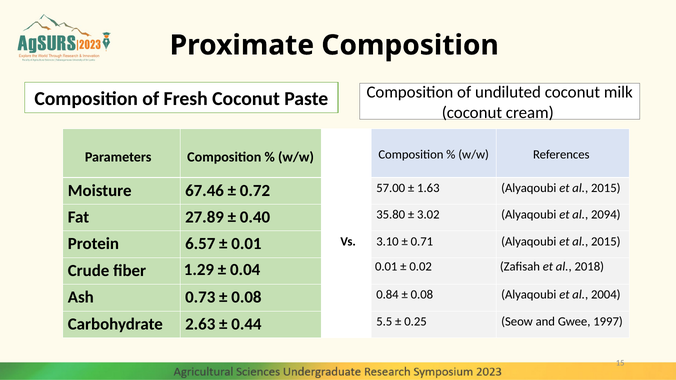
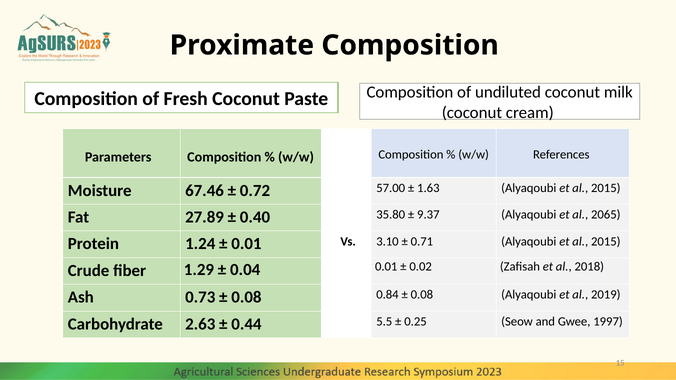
3.02: 3.02 -> 9.37 (428, 215)
2094: 2094 -> 2065 (606, 215)
6.57: 6.57 -> 1.24 (200, 244)
2004: 2004 -> 2019 (606, 295)
